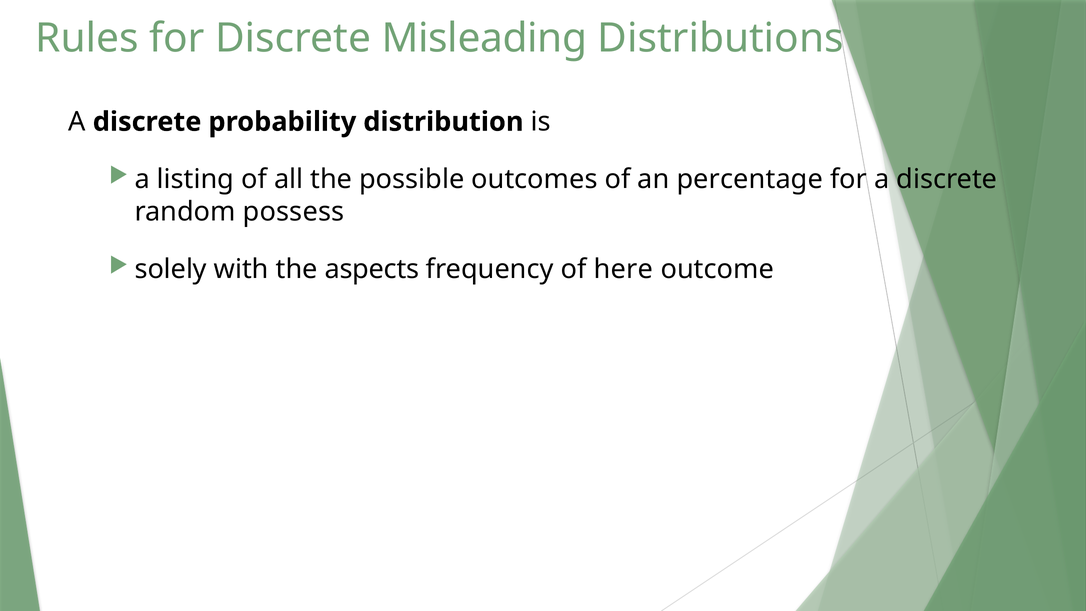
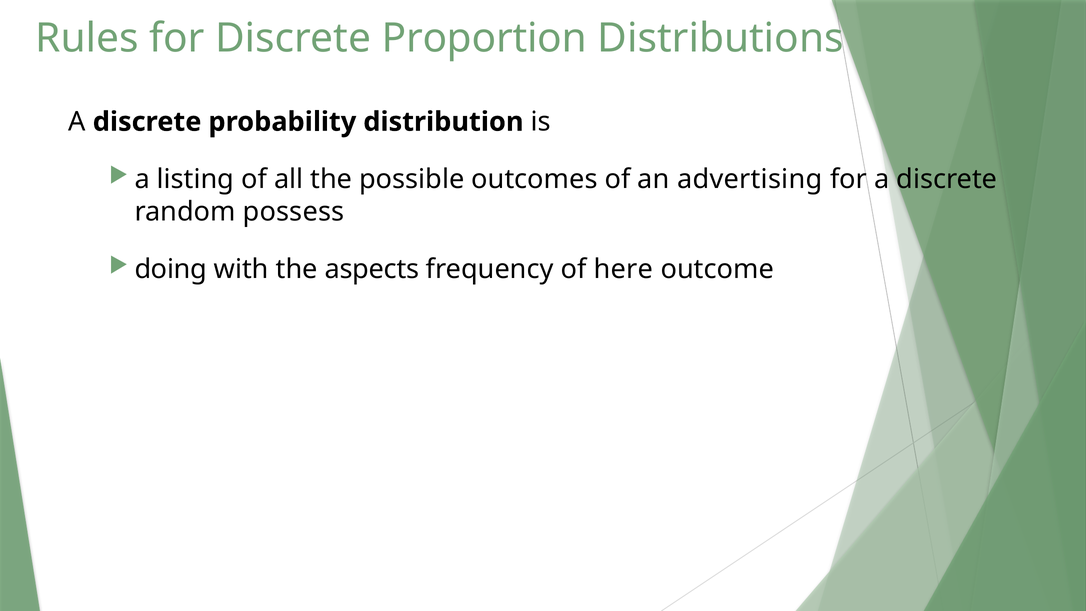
Misleading: Misleading -> Proportion (484, 38)
percentage: percentage -> advertising (750, 179)
solely: solely -> doing (171, 269)
